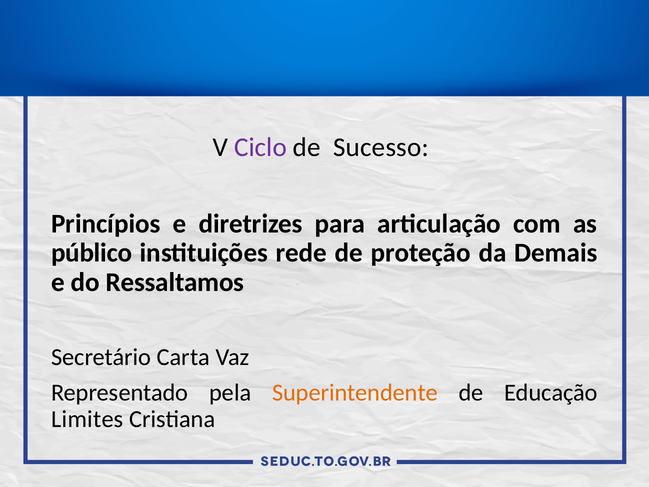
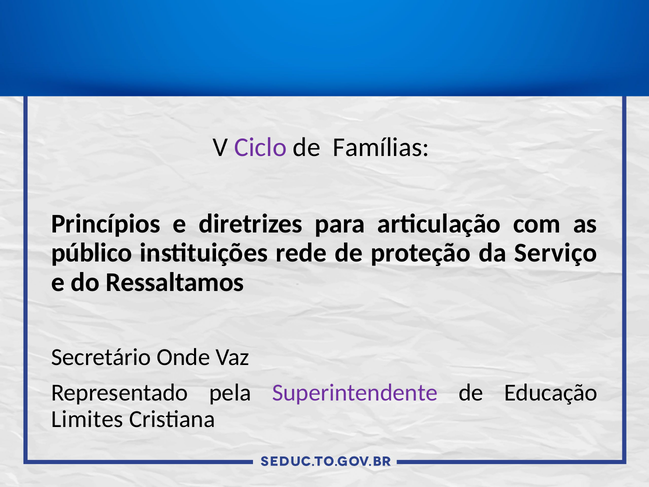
Sucesso: Sucesso -> Famílias (381, 147)
Demais: Demais -> Serviço (556, 253)
Carta: Carta -> Onde (183, 357)
Superintendente colour: orange -> purple (355, 392)
